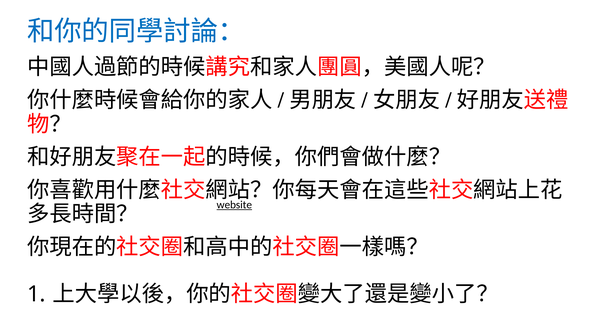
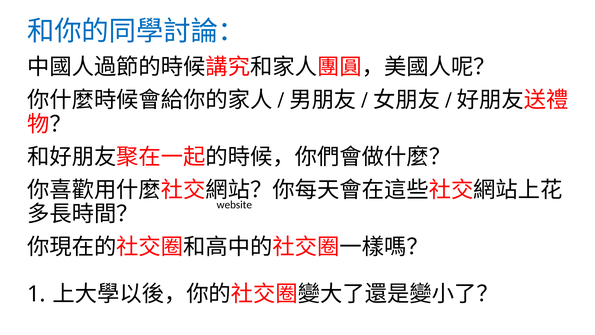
website underline: present -> none (234, 205)
